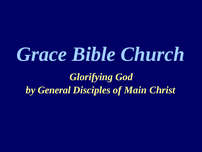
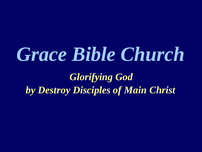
General: General -> Destroy (54, 90)
